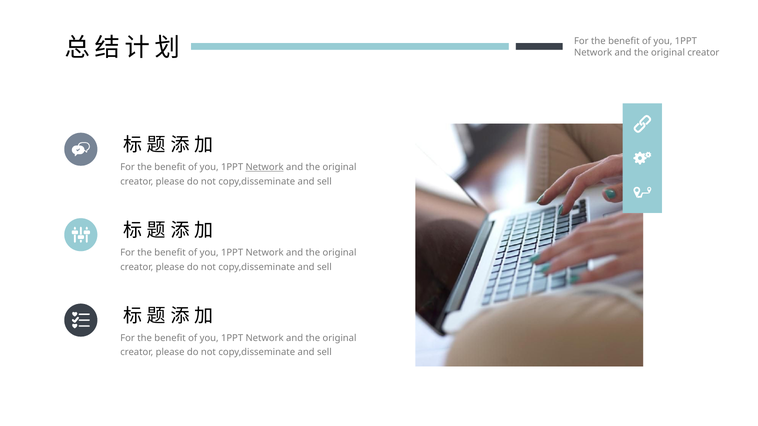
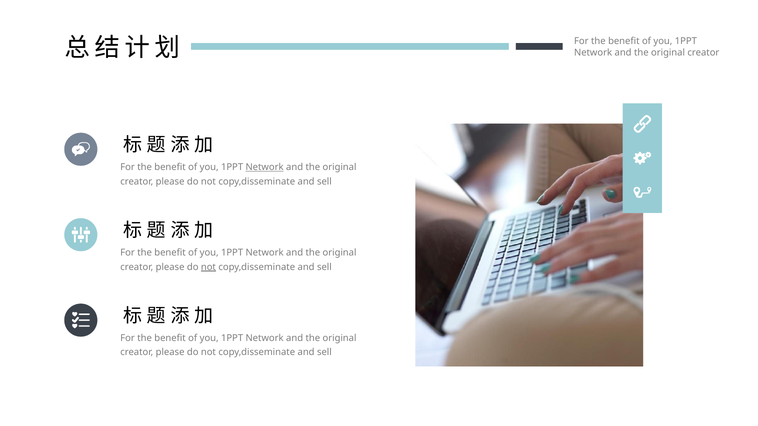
not underline: none -> present (208, 267)
